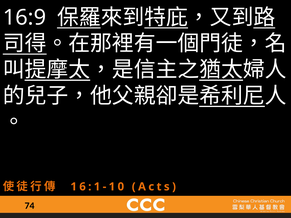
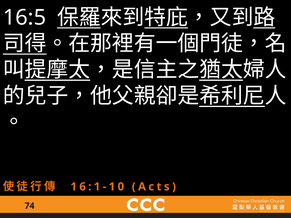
16:9: 16:9 -> 16:5 (24, 17)
